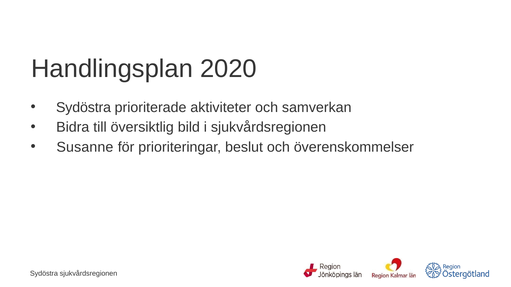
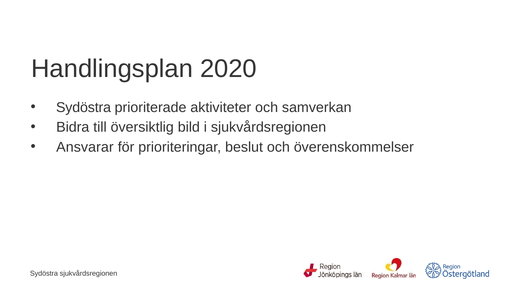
Susanne: Susanne -> Ansvarar (85, 147)
